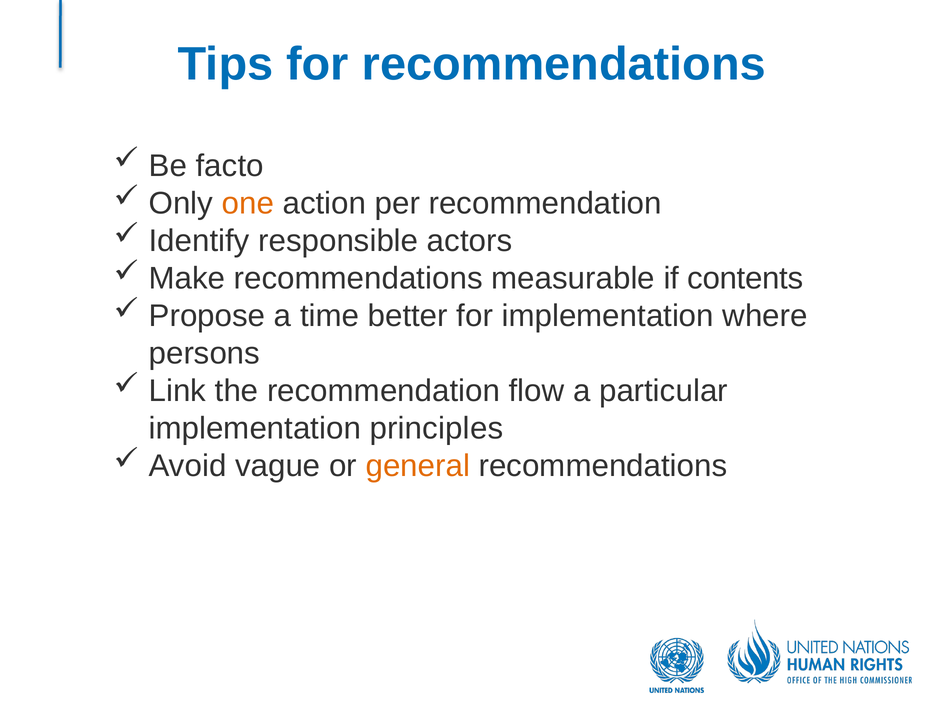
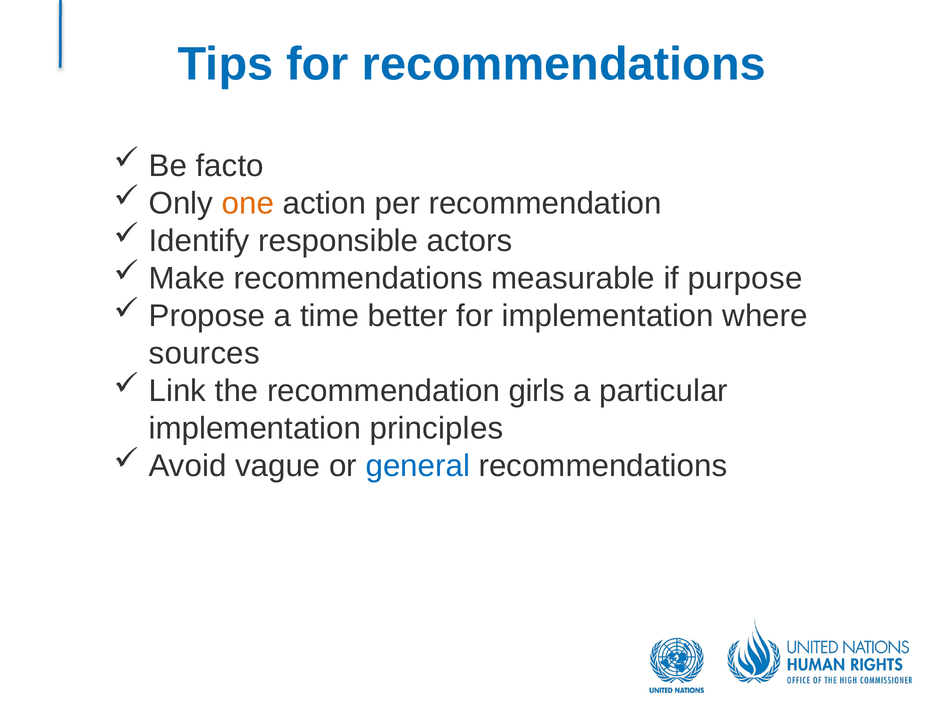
contents: contents -> purpose (745, 278)
persons: persons -> sources (204, 354)
flow: flow -> girls (537, 391)
general colour: orange -> blue (418, 466)
